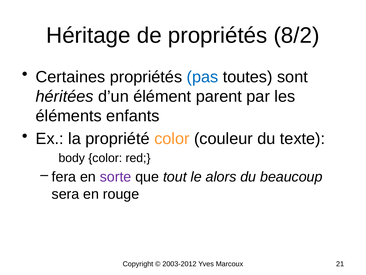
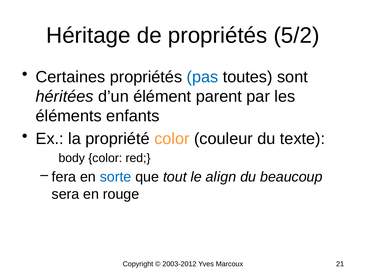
8/2: 8/2 -> 5/2 (297, 35)
sorte colour: purple -> blue (116, 177)
alors: alors -> align (221, 177)
